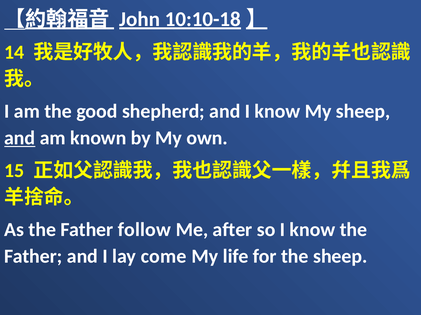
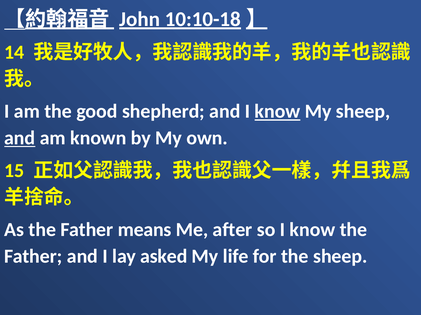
know underline: none -> present (277, 112)
follow: follow -> means (145, 230)
come: come -> asked (164, 257)
